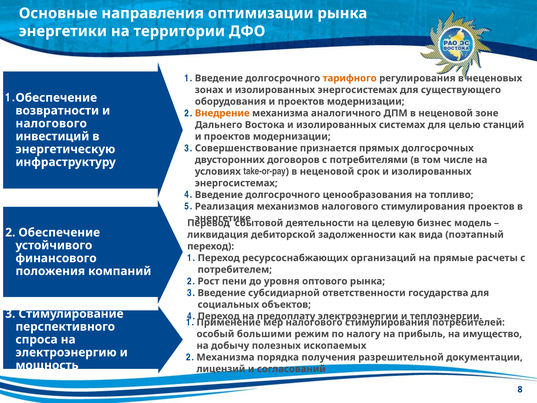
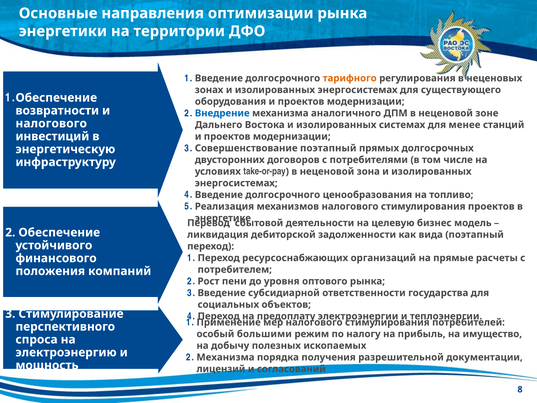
Внедрение colour: orange -> blue (222, 113)
целью: целью -> менее (464, 125)
Совершенствование признается: признается -> поэтапный (328, 148)
срок: срок -> зона (368, 171)
